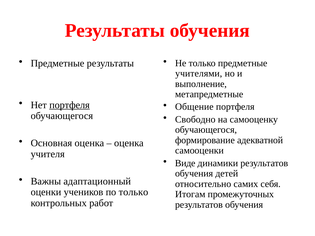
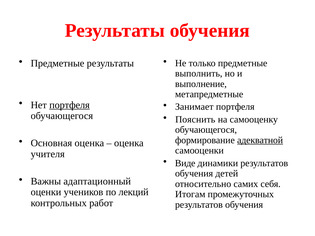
учителями: учителями -> выполнить (199, 74)
Общение: Общение -> Занимает (194, 107)
Свободно: Свободно -> Пояснить (195, 120)
адекватной underline: none -> present (260, 140)
по только: только -> лекций (134, 192)
